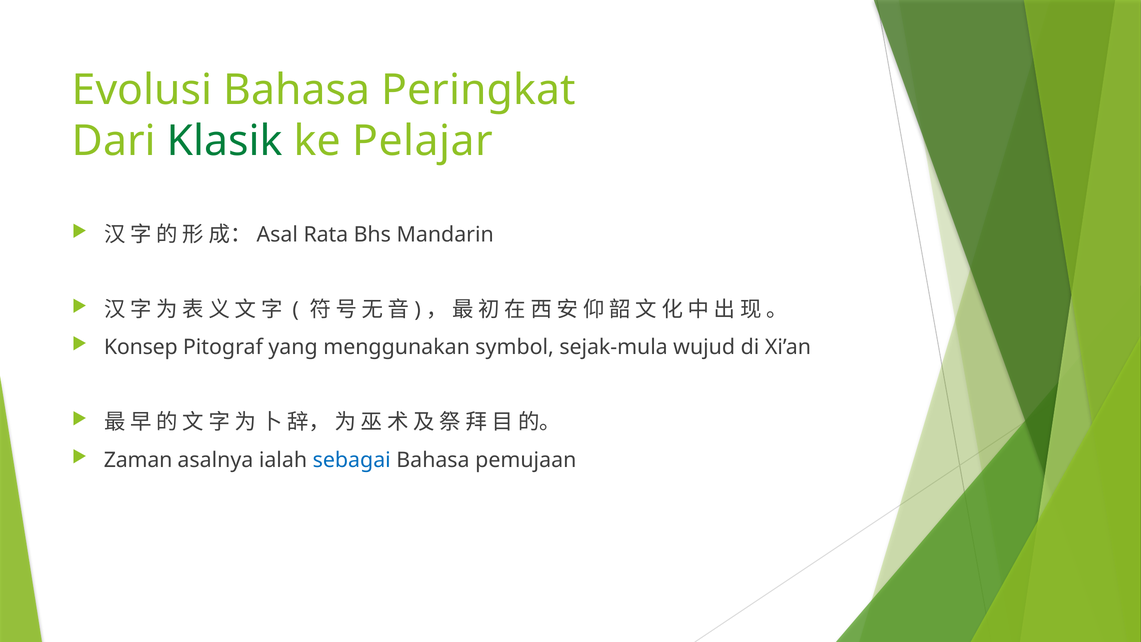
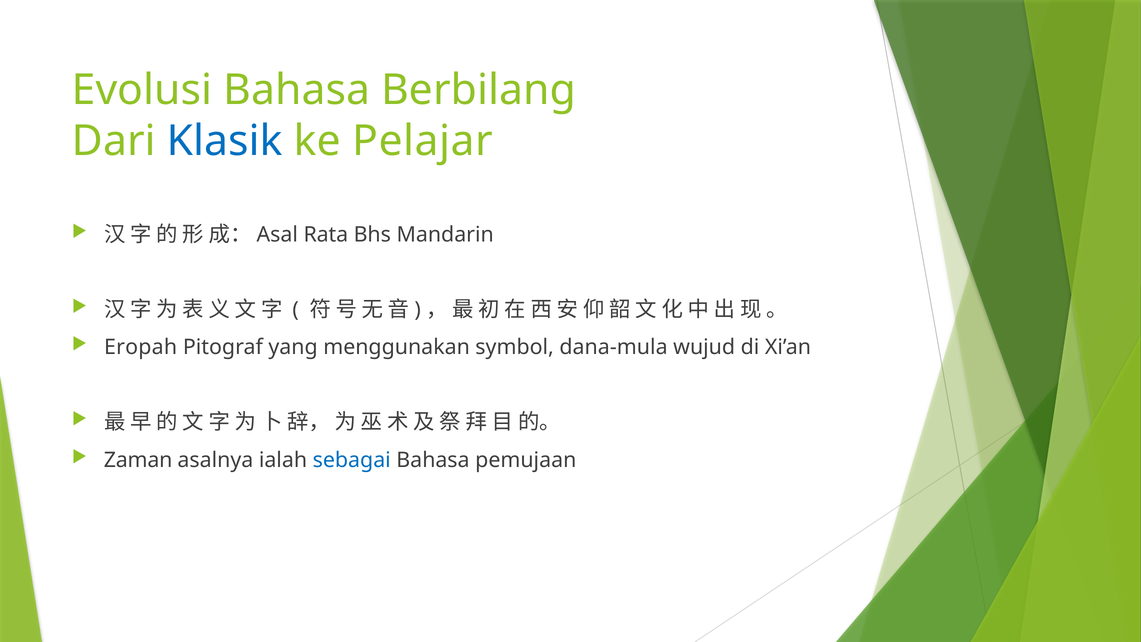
Peringkat: Peringkat -> Berbilang (478, 90)
Klasik colour: green -> blue (225, 141)
Konsep: Konsep -> Eropah (141, 347)
sejak-mula: sejak-mula -> dana-mula (614, 347)
